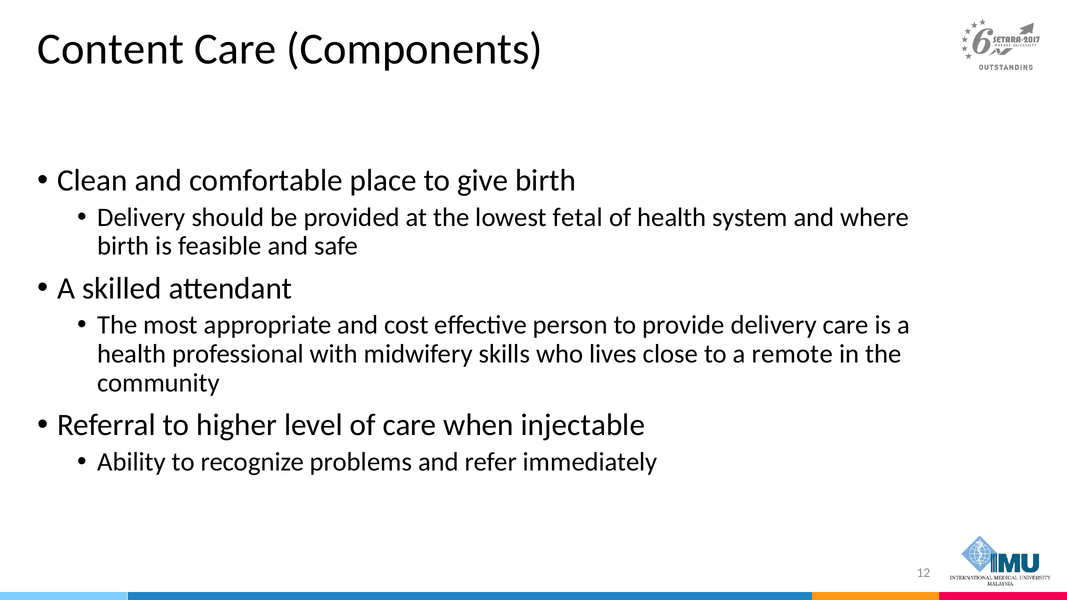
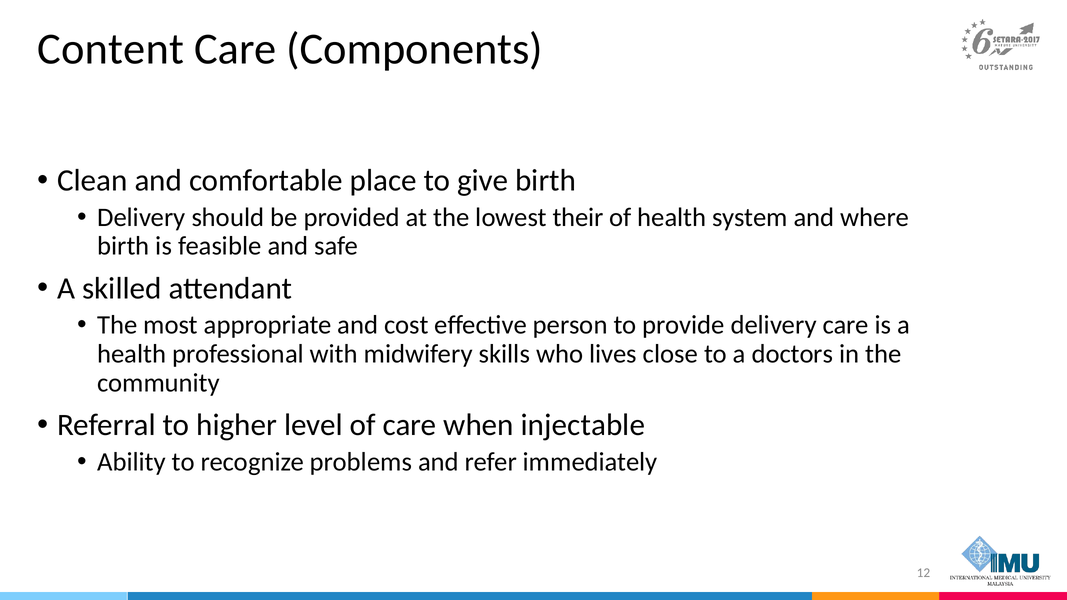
fetal: fetal -> their (578, 217)
remote: remote -> doctors (792, 354)
